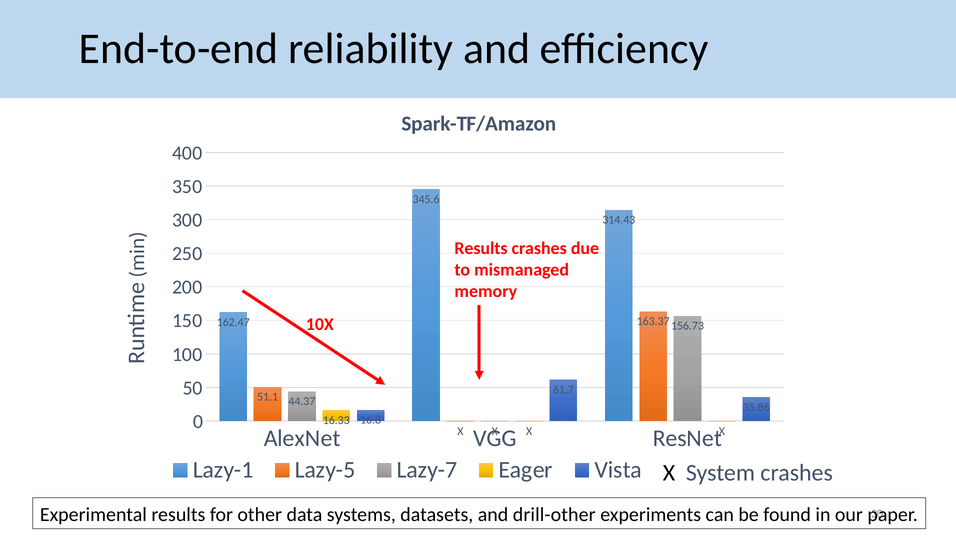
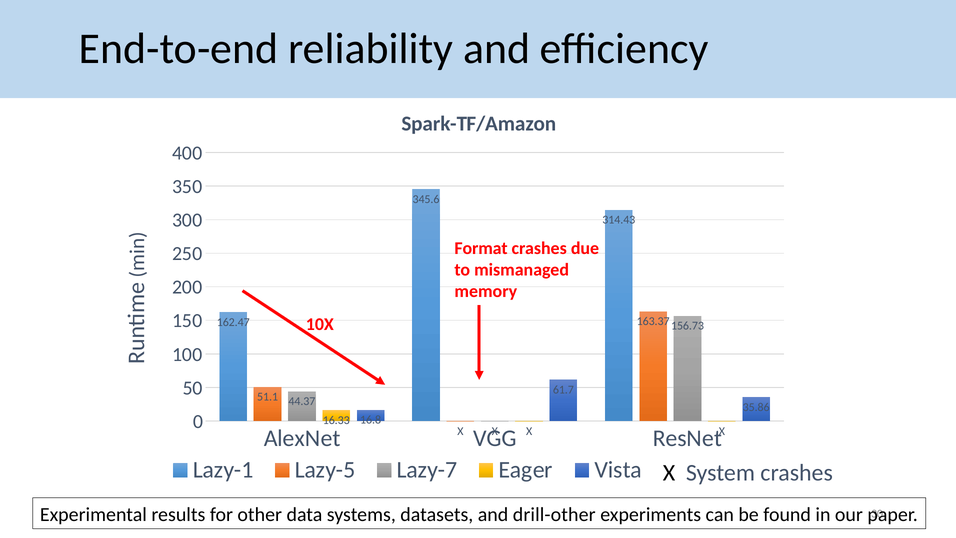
Results: Results -> Format (481, 248)
